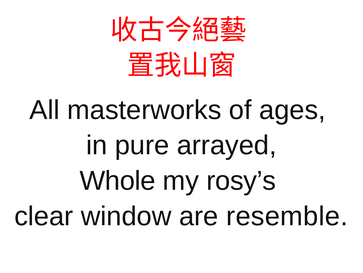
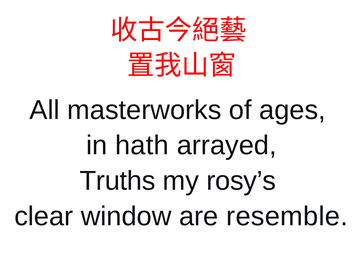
pure: pure -> hath (142, 145)
Whole: Whole -> Truths (118, 180)
